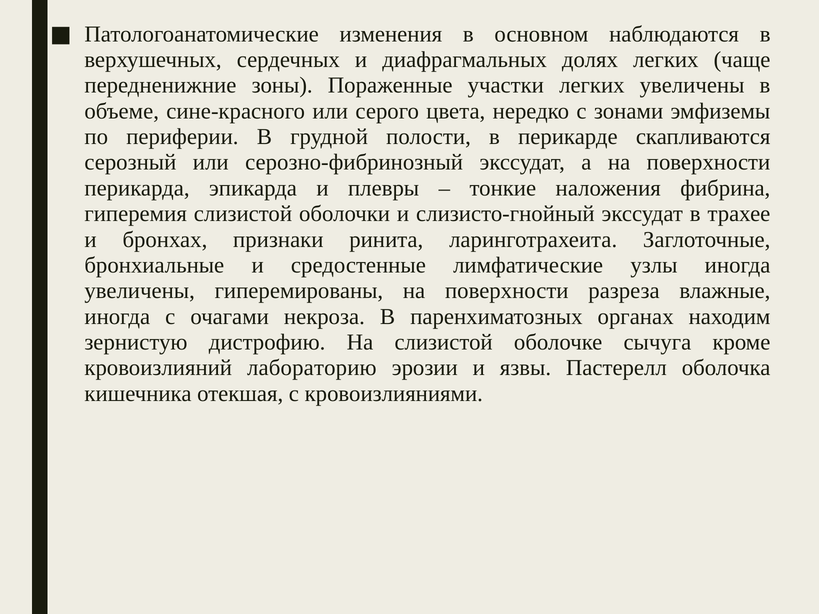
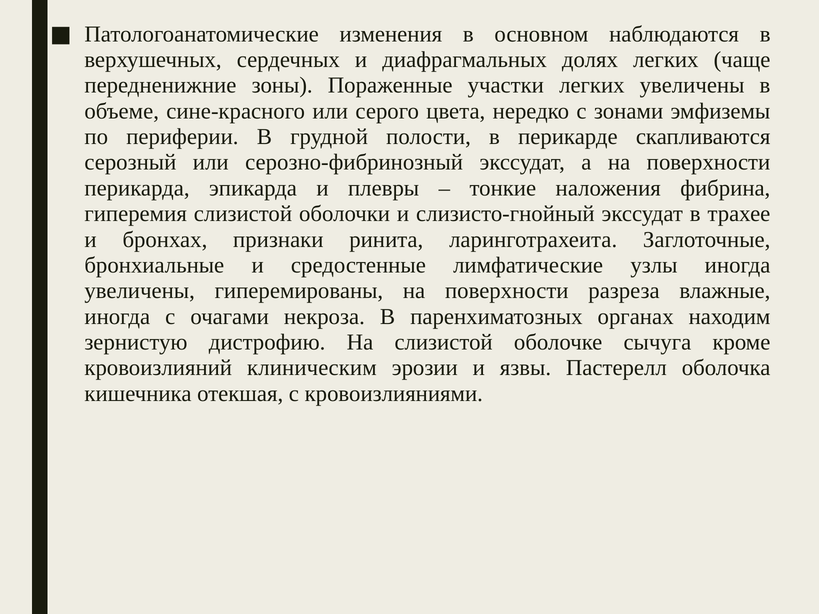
лабораторию: лабораторию -> клиническим (312, 368)
